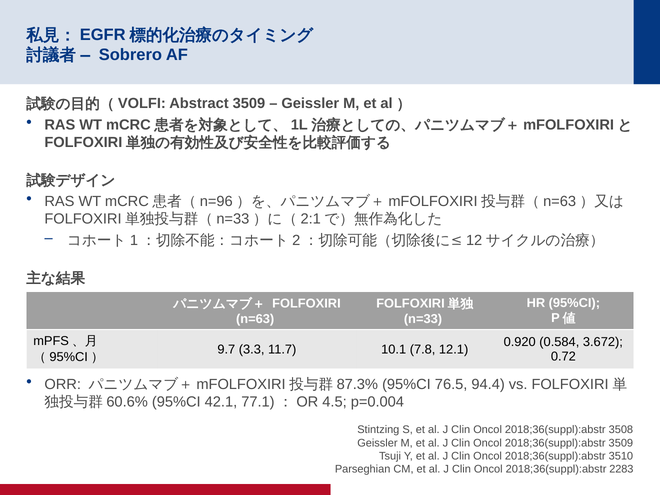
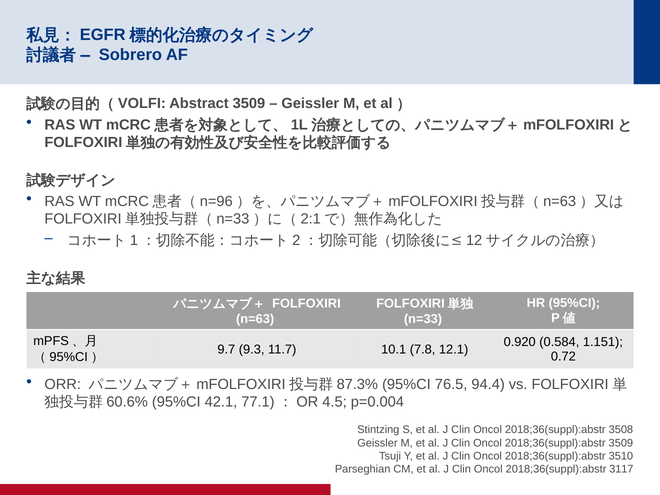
3.672: 3.672 -> 1.151 (603, 342)
3.3: 3.3 -> 9.3 (252, 349)
2283: 2283 -> 3117 (621, 469)
